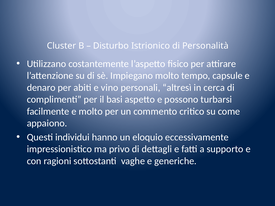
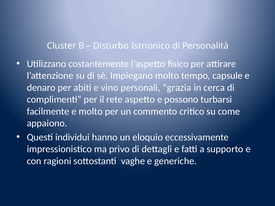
altresì: altresì -> grazia (177, 88)
basi: basi -> rete (115, 100)
